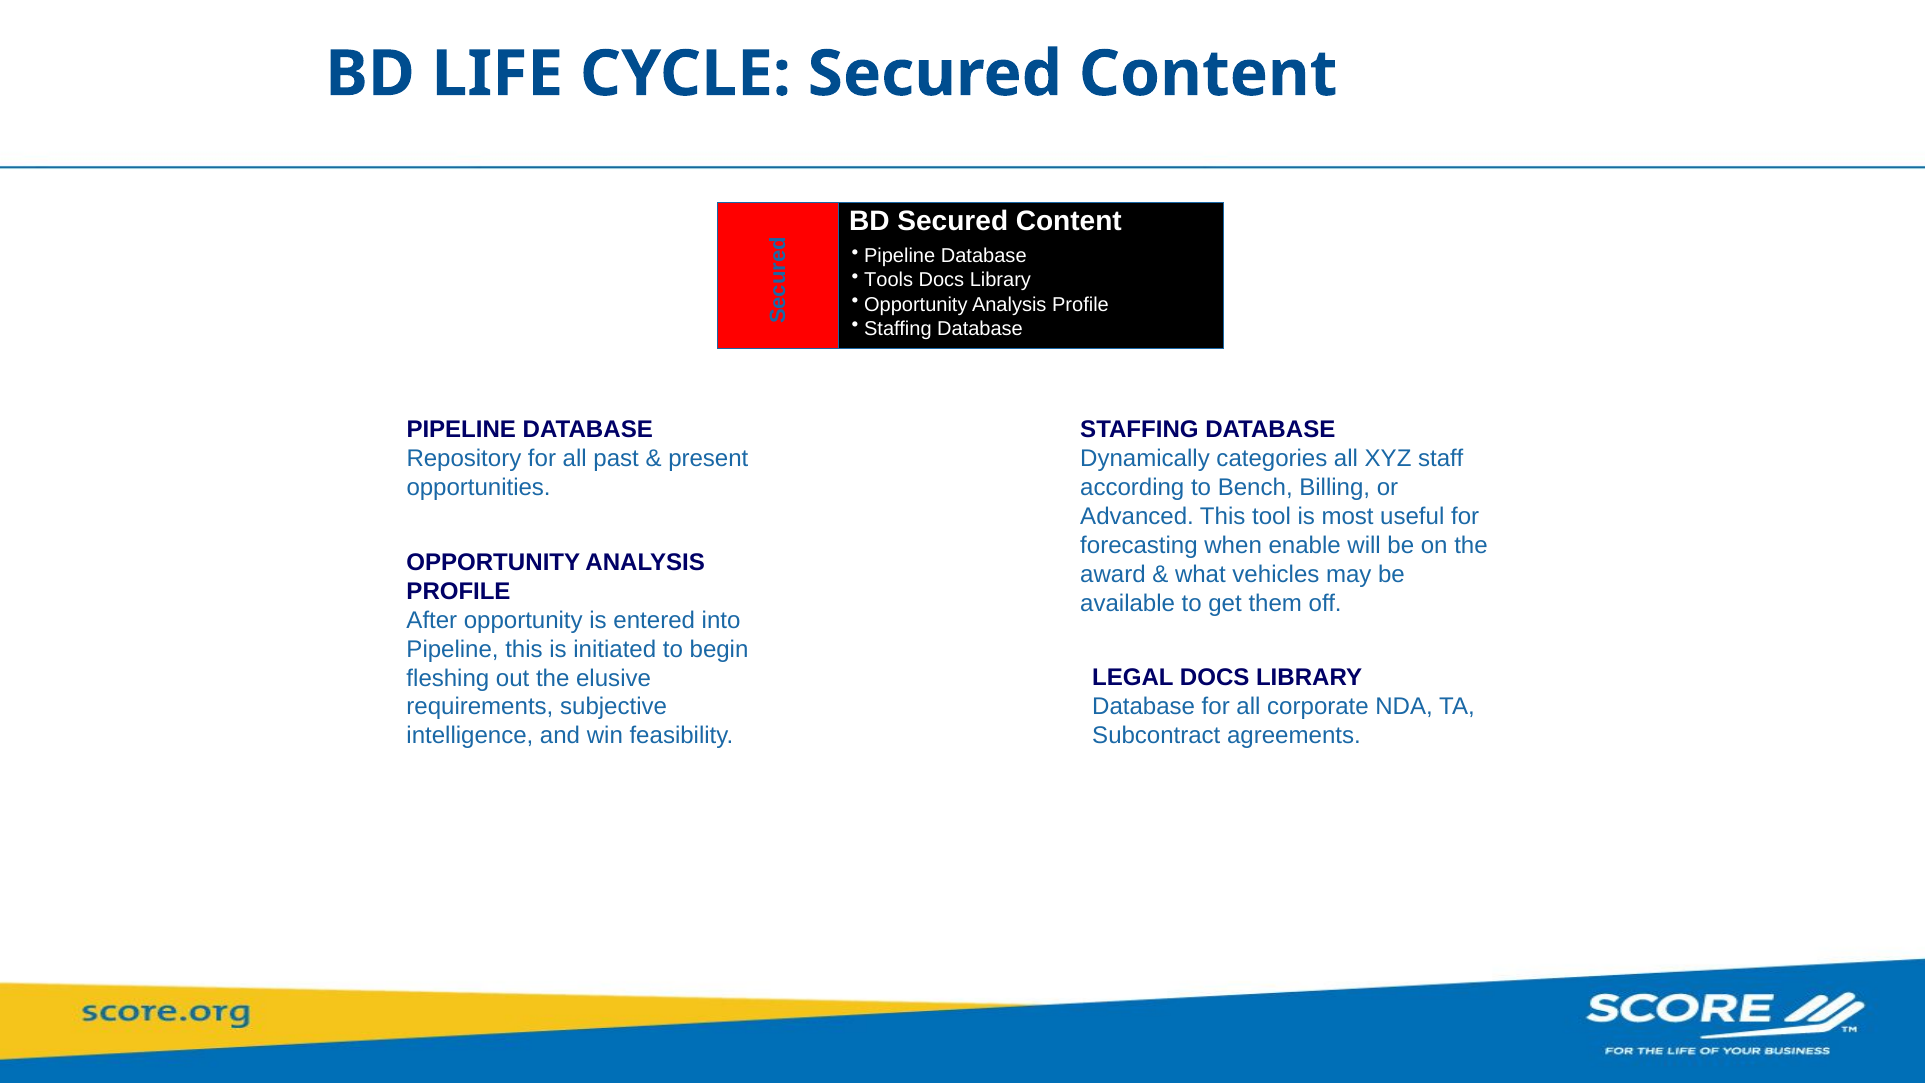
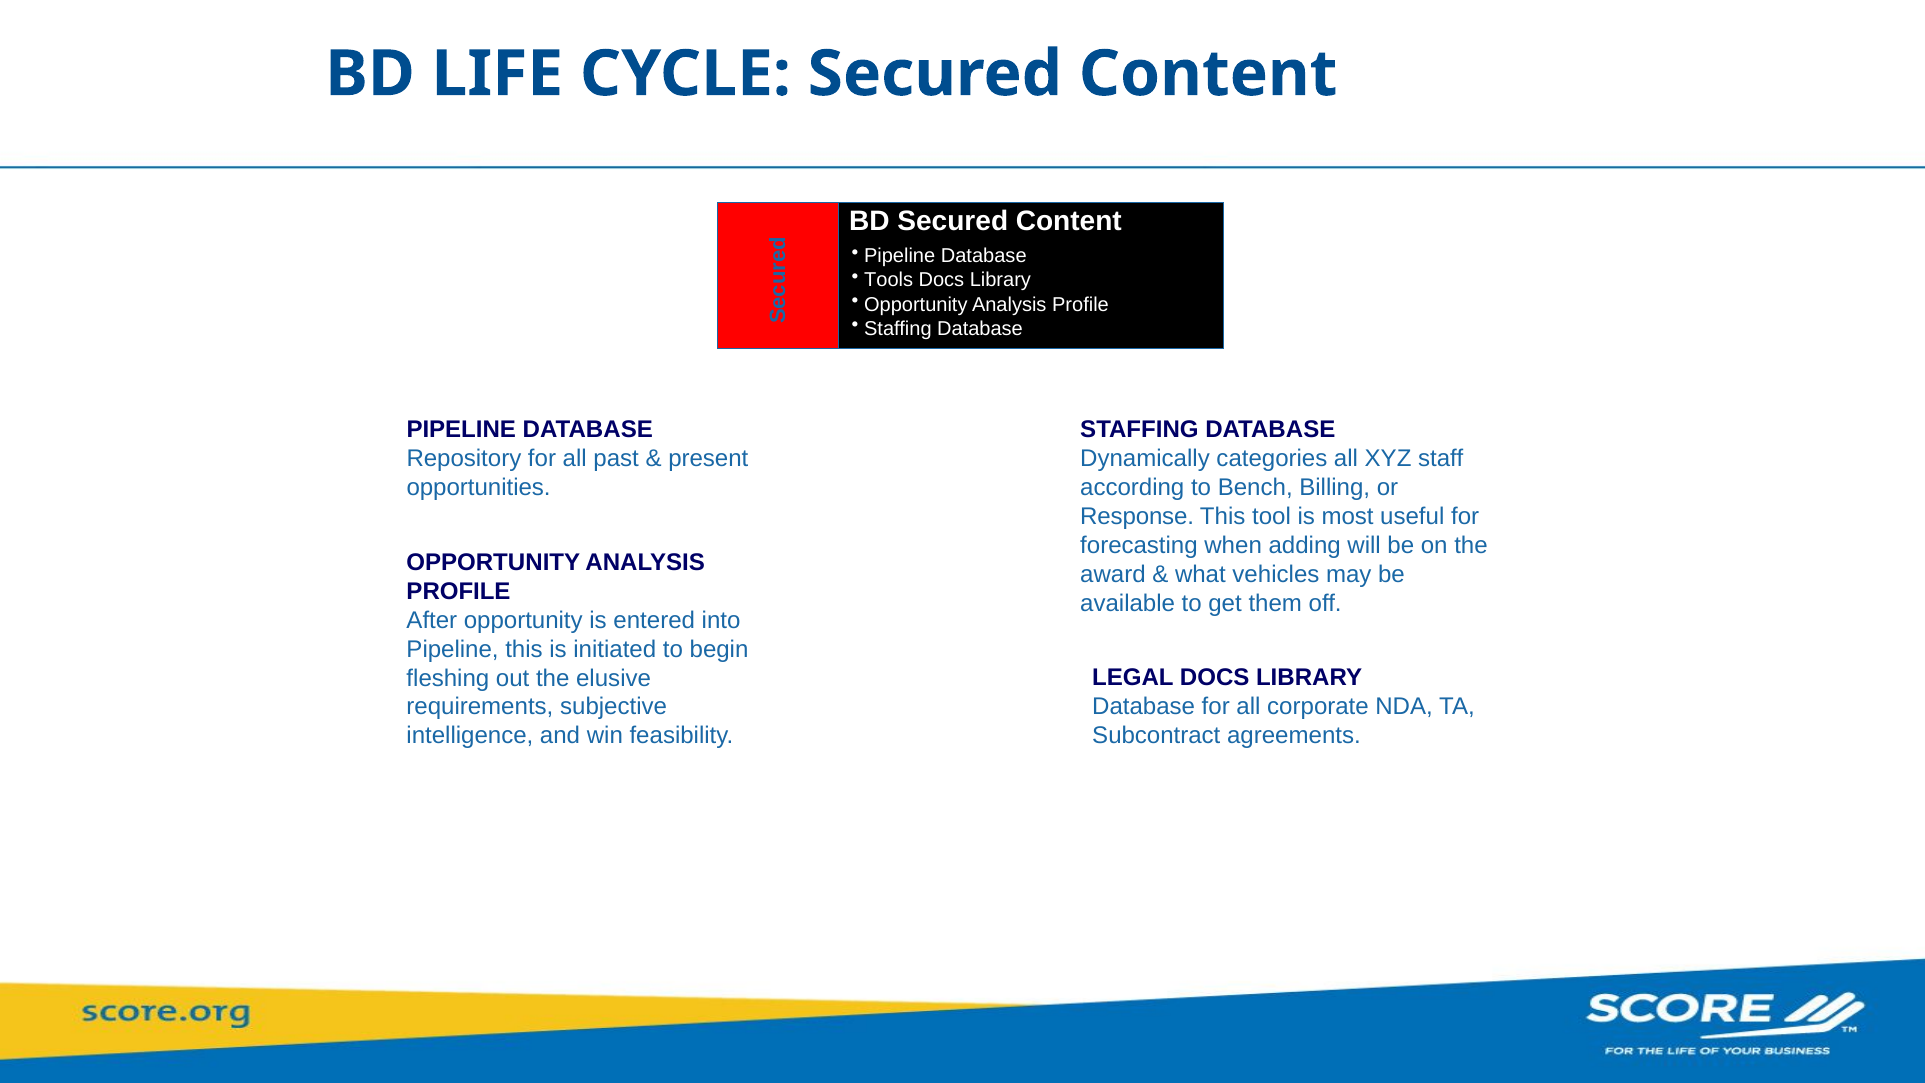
Advanced: Advanced -> Response (1137, 517)
enable: enable -> adding (1305, 545)
